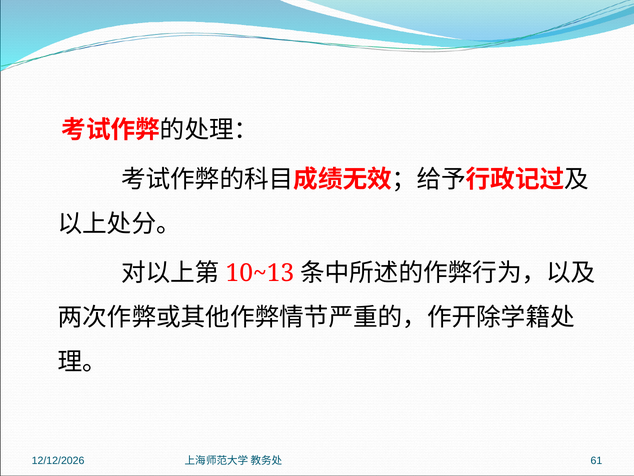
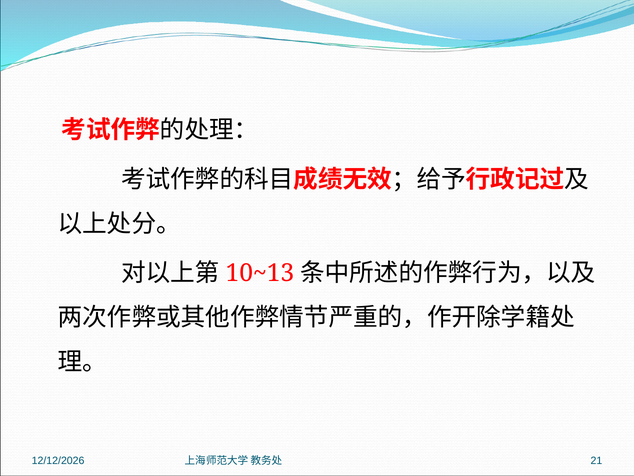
61: 61 -> 21 (596, 460)
